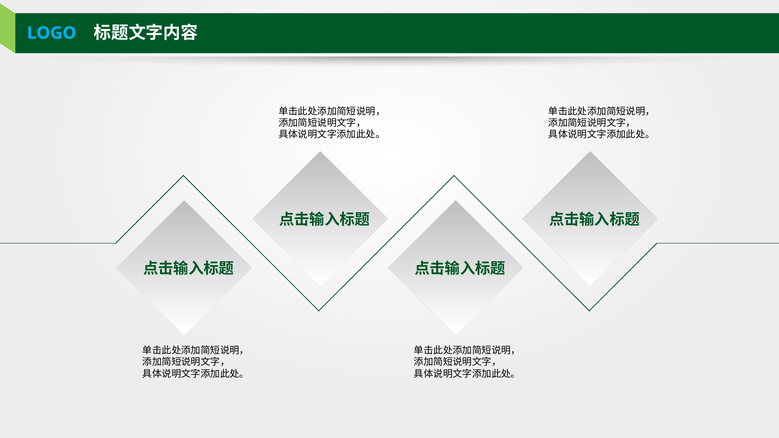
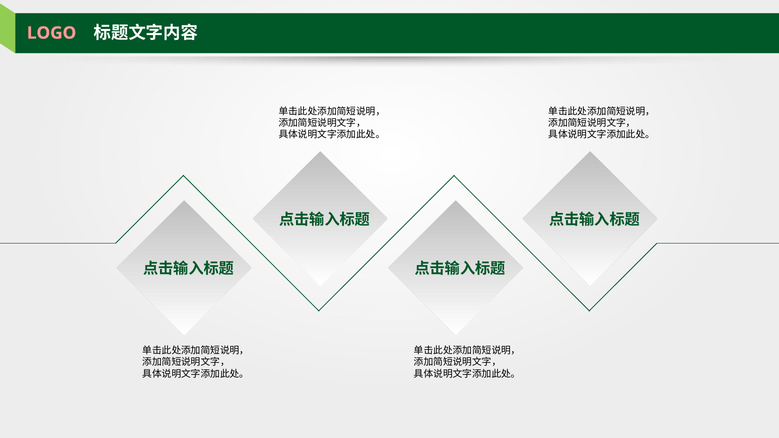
LOGO colour: light blue -> pink (52, 33)
